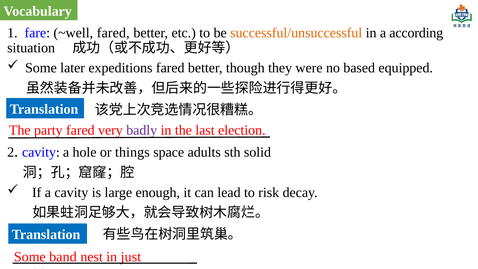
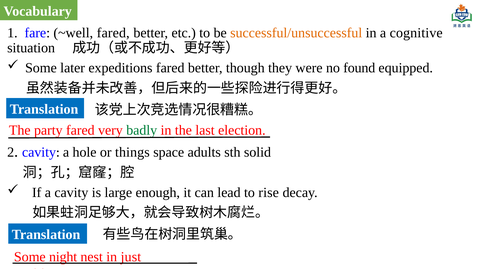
according: according -> cognitive (416, 33)
based: based -> found (359, 68)
badly colour: purple -> green (142, 130)
risk: risk -> rise (269, 193)
band: band -> night (63, 257)
